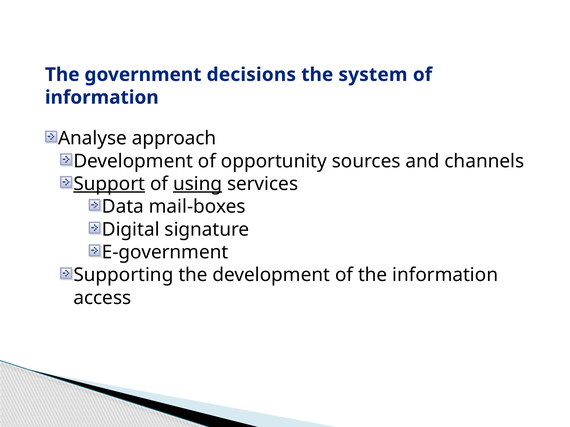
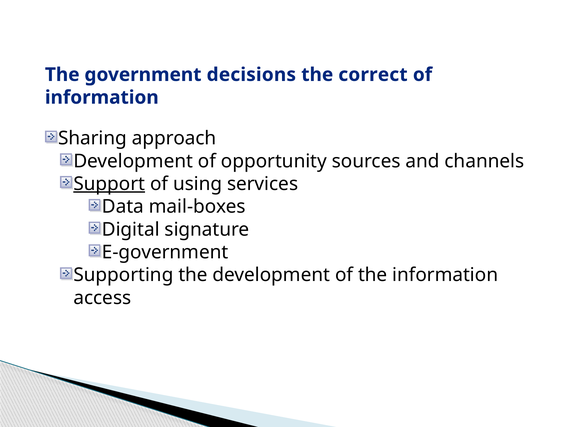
system: system -> correct (373, 75)
Analyse: Analyse -> Sharing (92, 139)
using underline: present -> none (198, 184)
